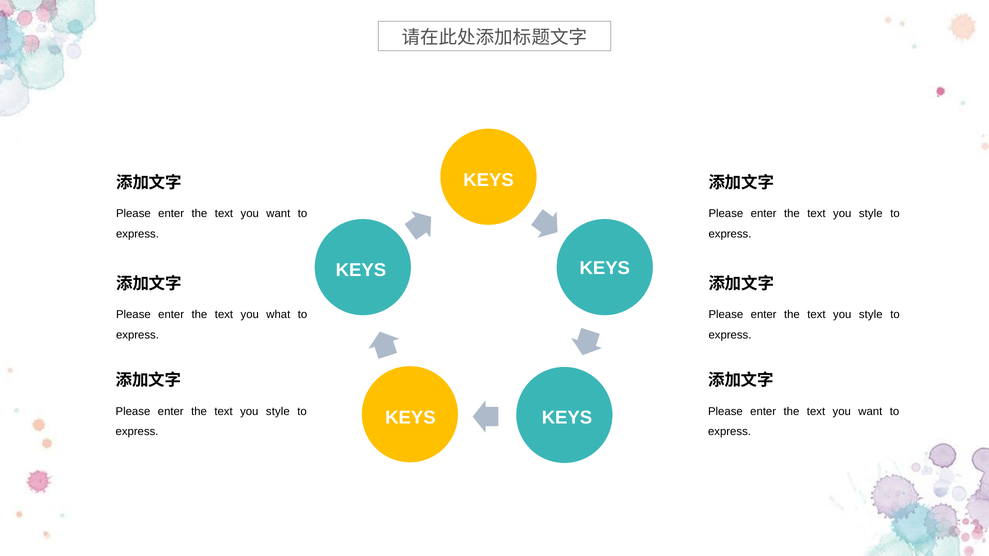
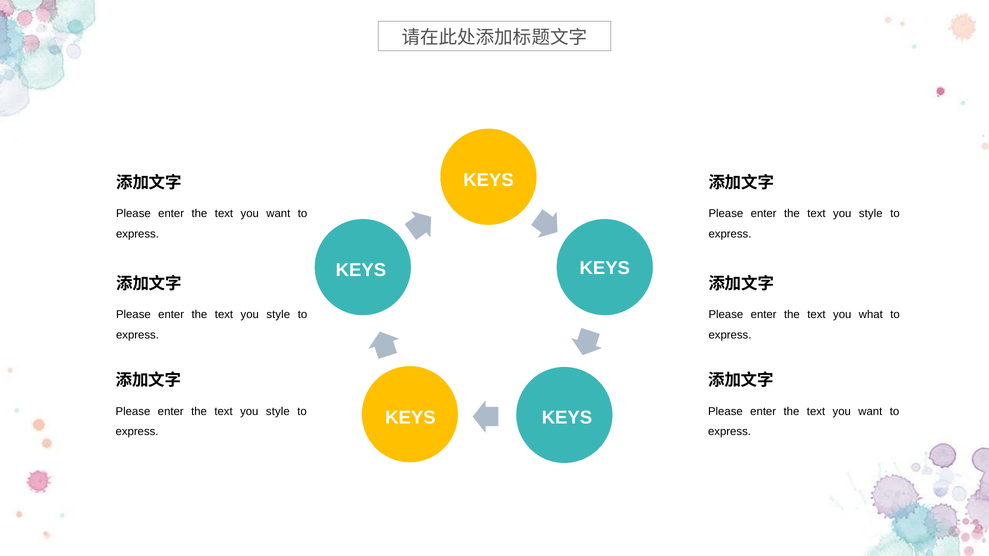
what: what -> style (278, 315)
style: style -> what (871, 315)
